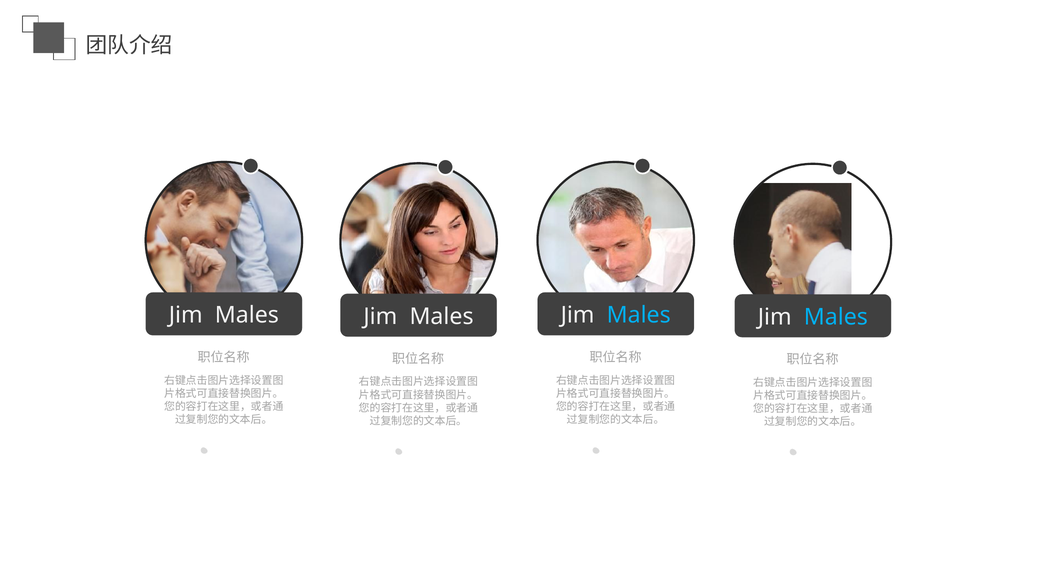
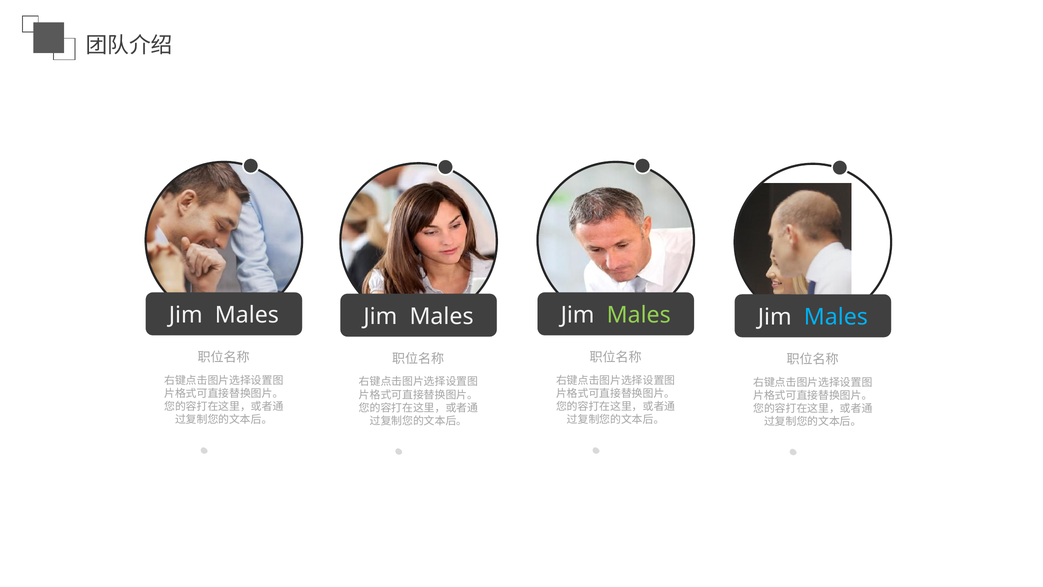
Males colour: light blue -> light green (639, 315)
